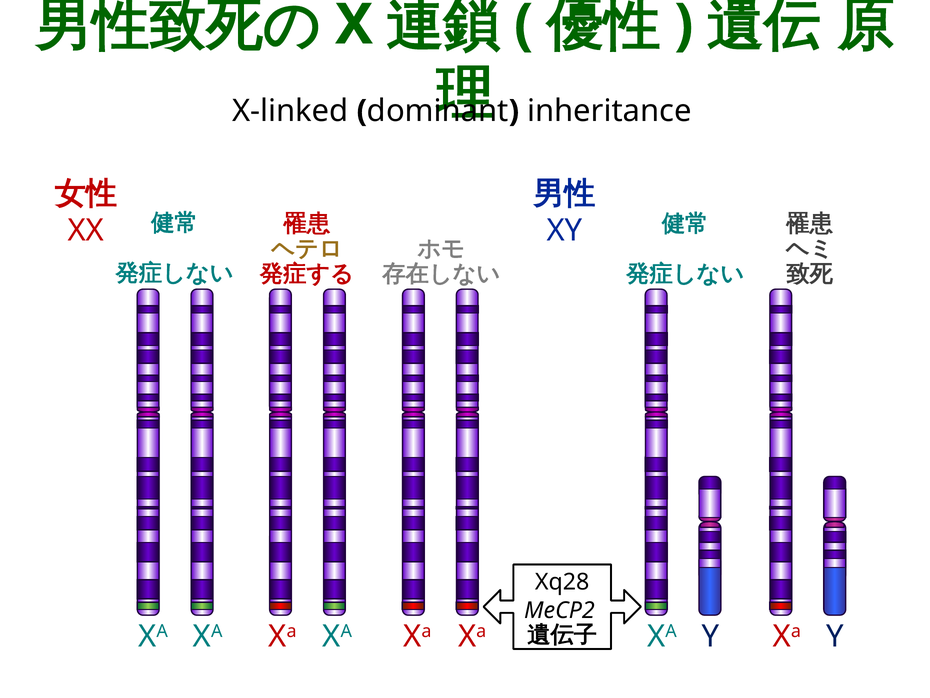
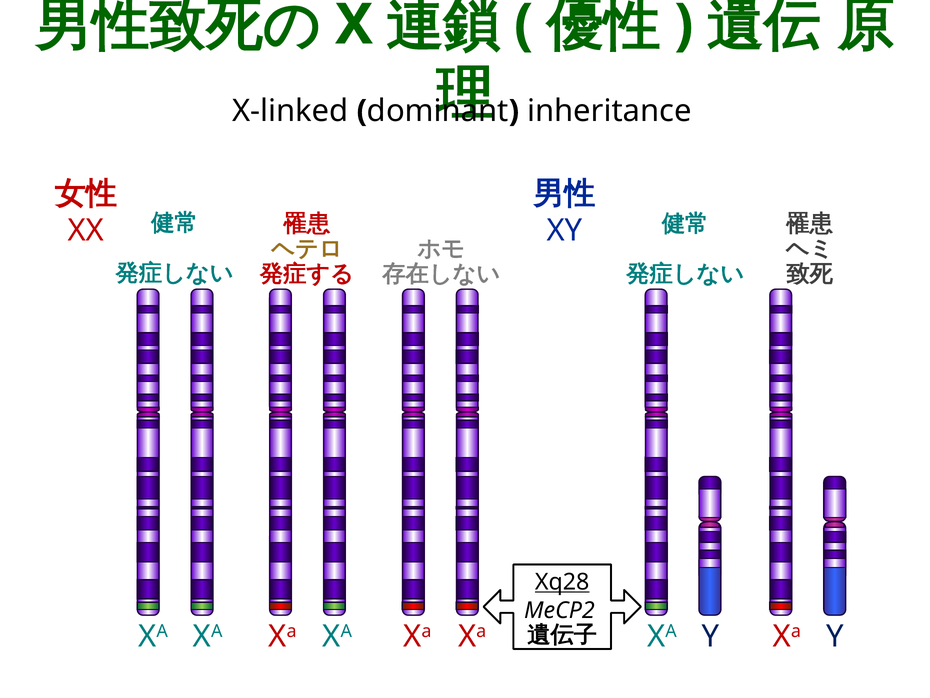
Xq28 underline: none -> present (562, 582)
